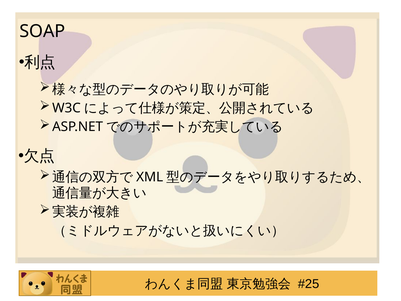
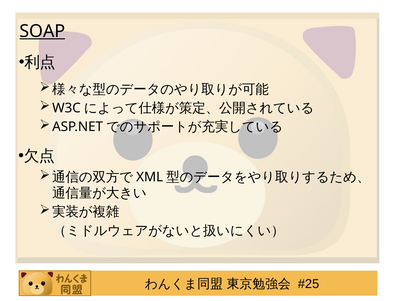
SOAP underline: none -> present (42, 31)
